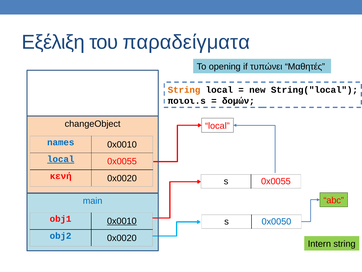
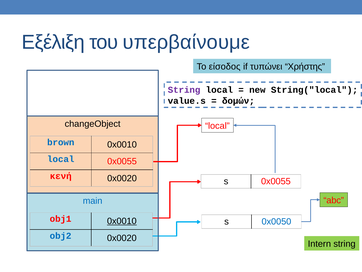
παραδείγματα: παραδείγματα -> υπερβαίνουμε (186, 42)
opening: opening -> είσοδος (225, 67)
Μαθητές: Μαθητές -> Χρήστης (305, 67)
String colour: orange -> purple (184, 90)
ποιοι.s: ποιοι.s -> value.s (187, 101)
names: names -> brown (61, 142)
local underline: present -> none (61, 159)
